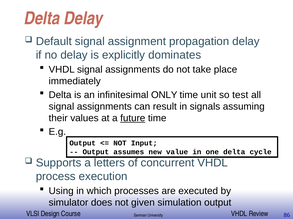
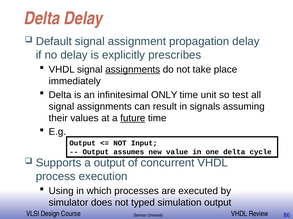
dominates: dominates -> prescribes (175, 55)
assignments underline: none -> present (133, 70)
a letters: letters -> output (110, 163)
given: given -> typed (143, 203)
